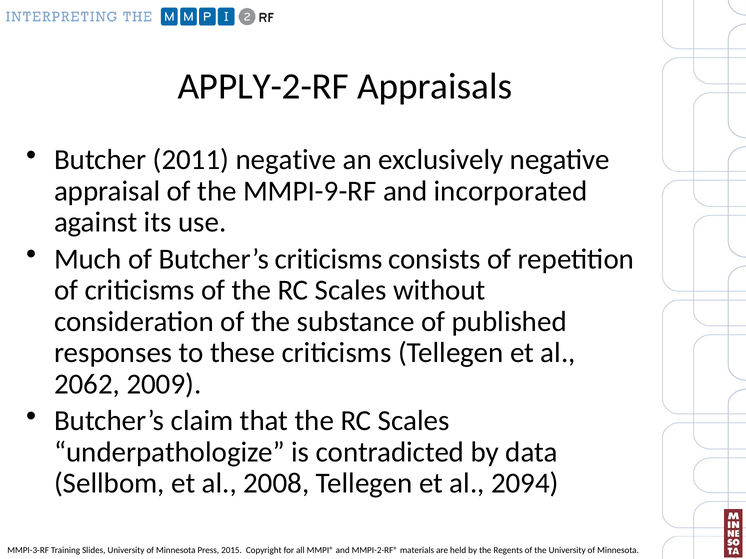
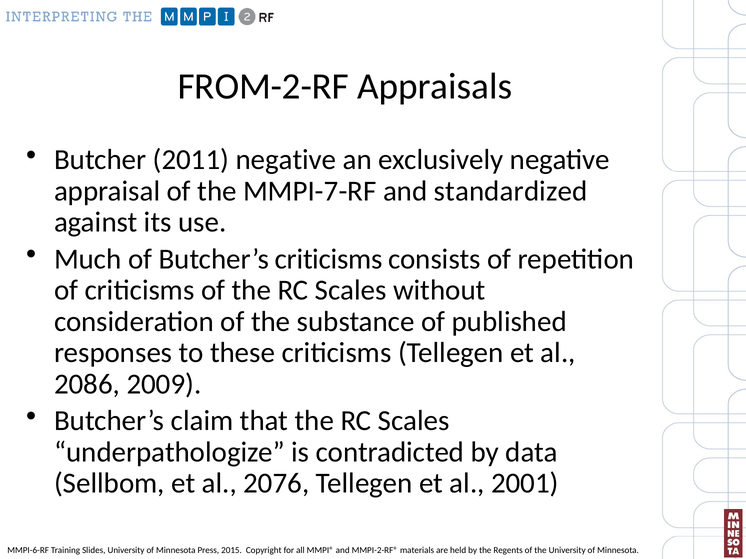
APPLY-2-RF: APPLY-2-RF -> FROM-2-RF (263, 87)
MMPI-9-RF: MMPI-9-RF -> MMPI-7-RF (310, 191)
incorporated: incorporated -> standardized (511, 191)
2062: 2062 -> 2086 (87, 385)
2008: 2008 -> 2076 (276, 484)
2094: 2094 -> 2001 (525, 484)
MMPI-3-RF: MMPI-3-RF -> MMPI-6-RF (28, 551)
